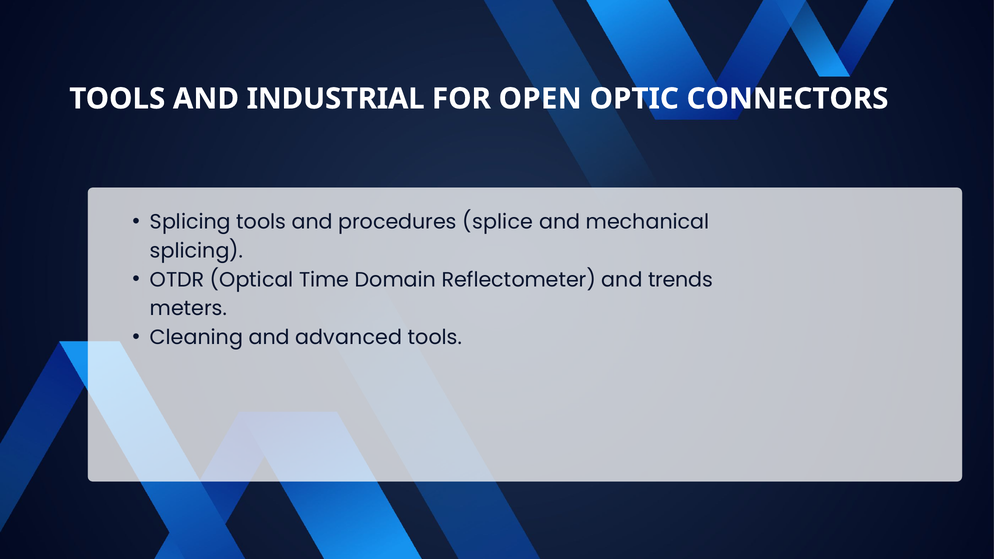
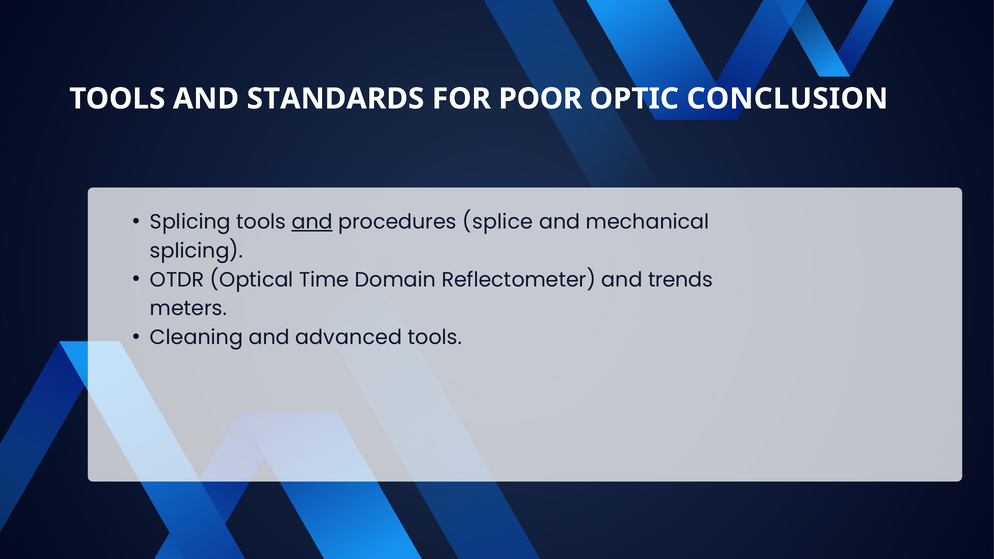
INDUSTRIAL: INDUSTRIAL -> STANDARDS (335, 99)
OPEN: OPEN -> POOR (540, 99)
CONNECTORS: CONNECTORS -> CONCLUSION (787, 99)
and underline: none -> present (312, 222)
